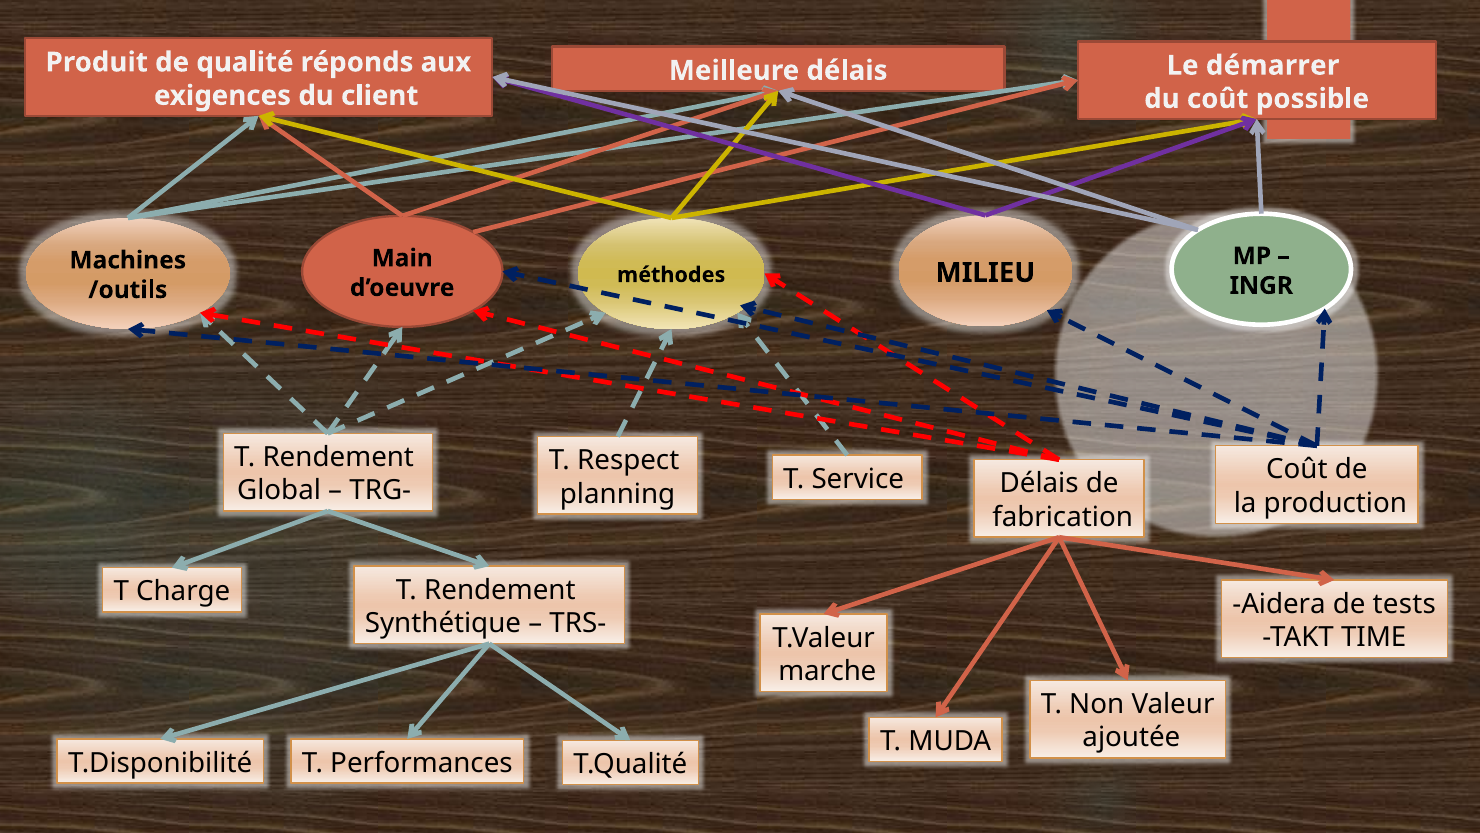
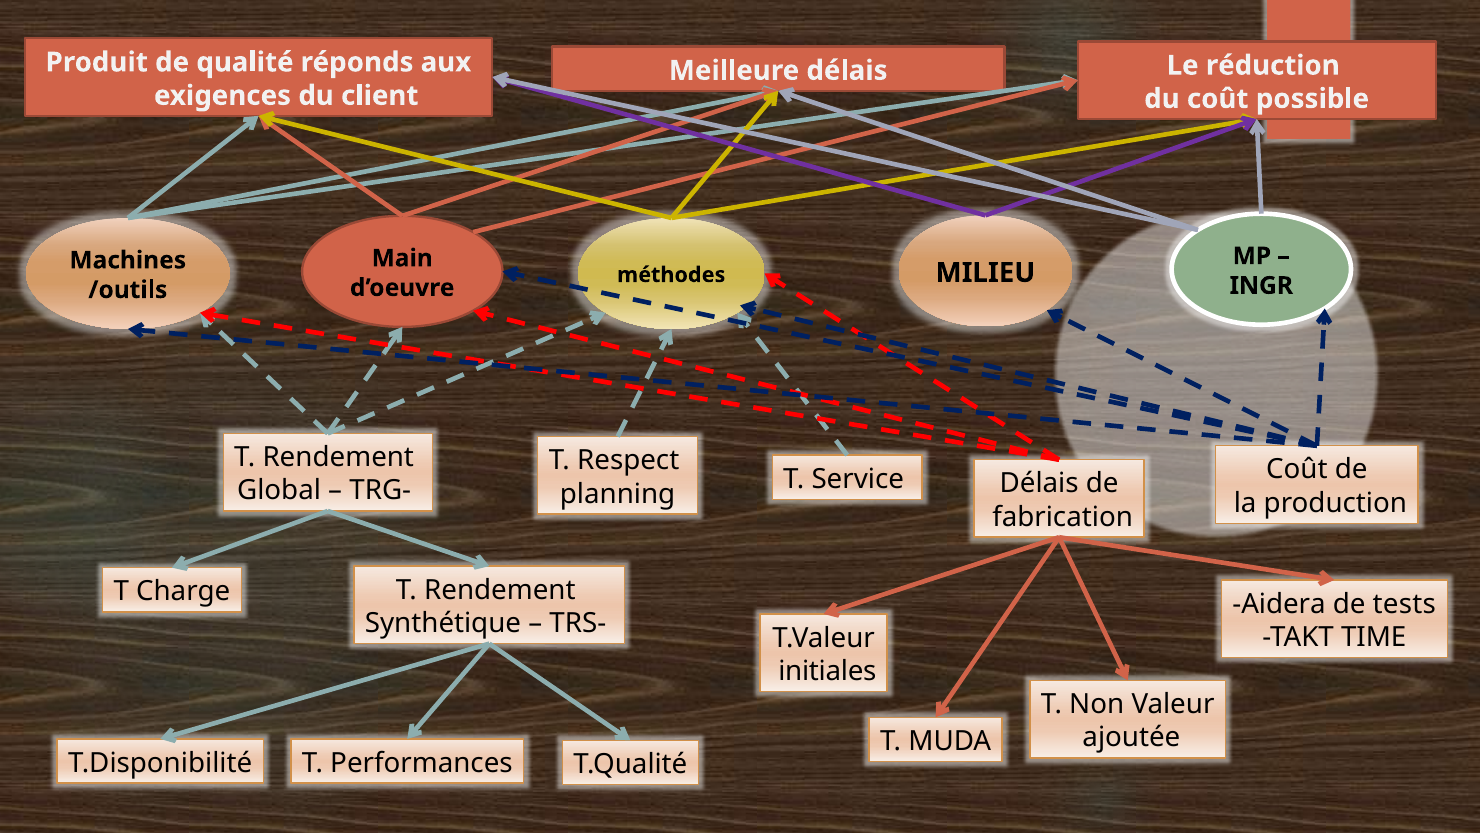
démarrer: démarrer -> réduction (1273, 65)
marche: marche -> initiales (827, 671)
